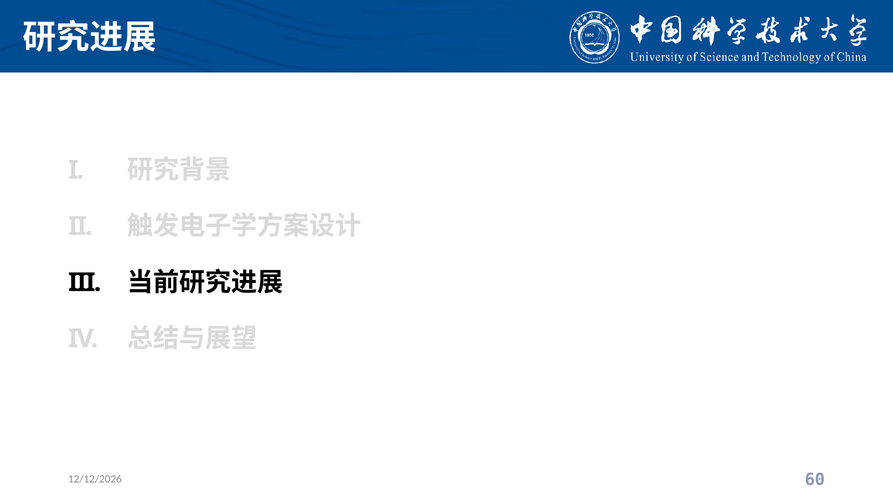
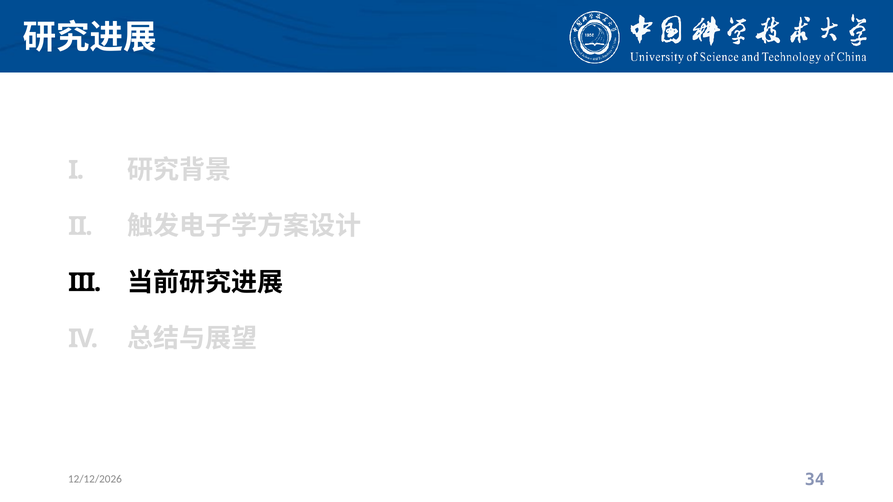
60: 60 -> 34 (815, 480)
